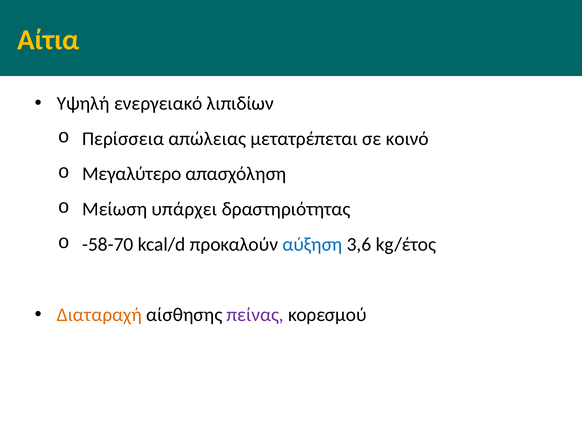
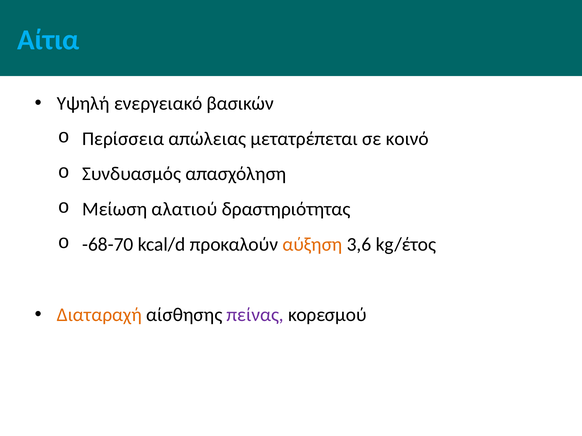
Αίτια colour: yellow -> light blue (48, 40)
λιπιδίων: λιπιδίων -> βασικών (240, 104)
Μεγαλύτερο: Μεγαλύτερο -> Συνδυασμός (132, 174)
υπάρχει: υπάρχει -> αλατιού (184, 209)
-58-70: -58-70 -> -68-70 (108, 245)
αύξηση colour: blue -> orange (312, 245)
